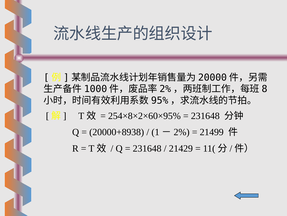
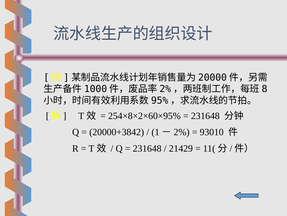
20000+8938: 20000+8938 -> 20000+3842 (117, 132)
21499: 21499 -> 93010 (212, 132)
